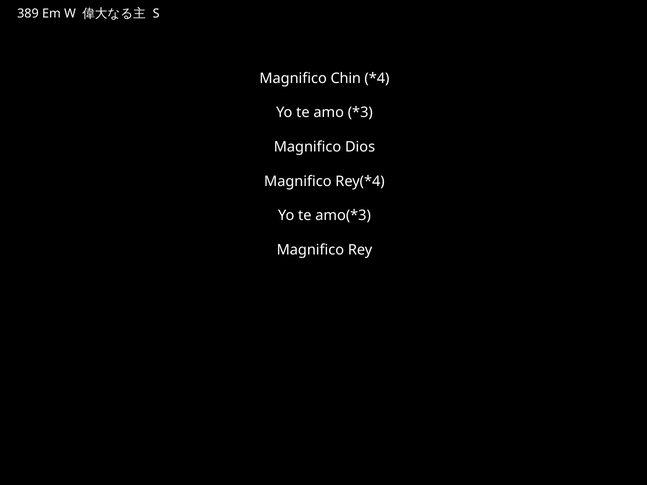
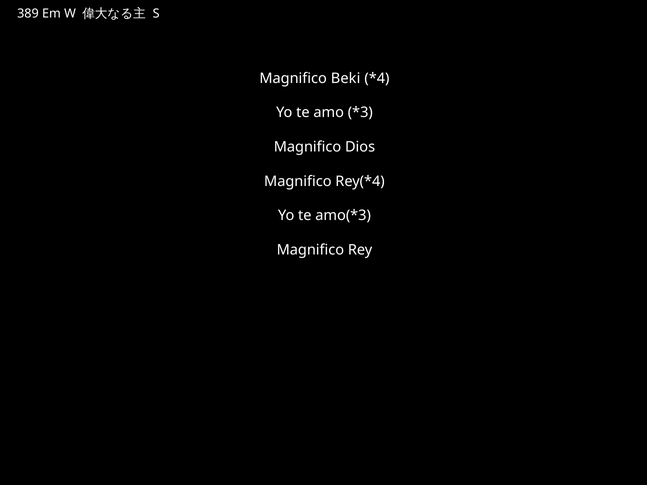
Chin: Chin -> Beki (346, 78)
